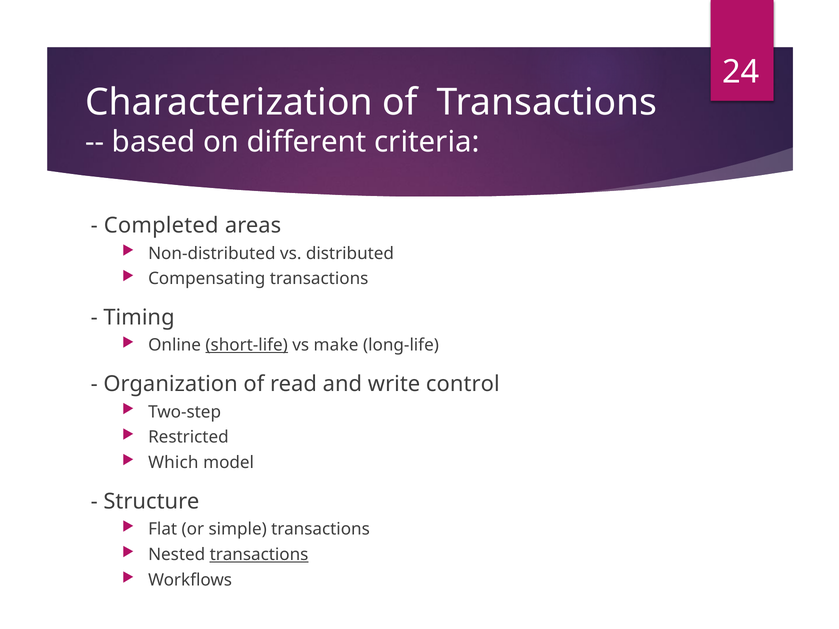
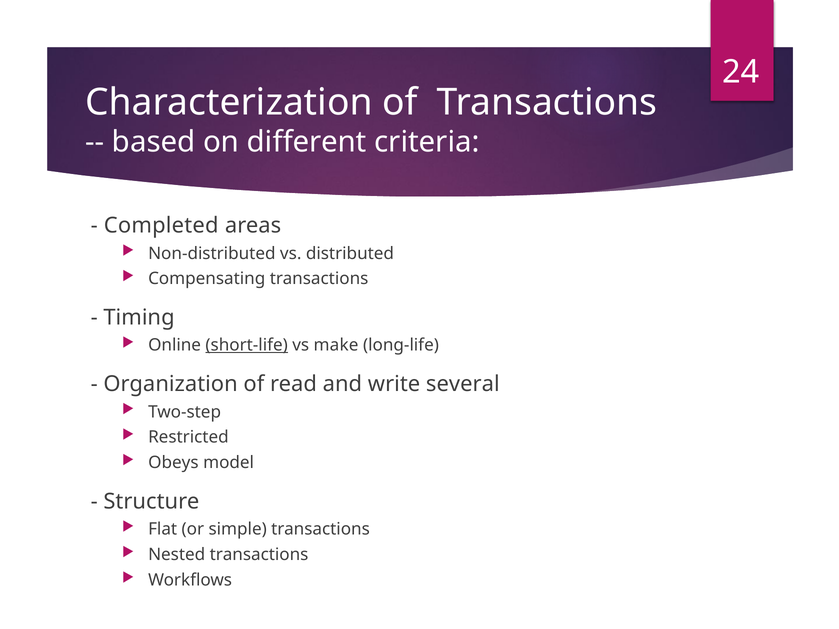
control: control -> several (463, 384)
Which: Which -> Obeys (173, 463)
transactions underline: present -> none (259, 555)
